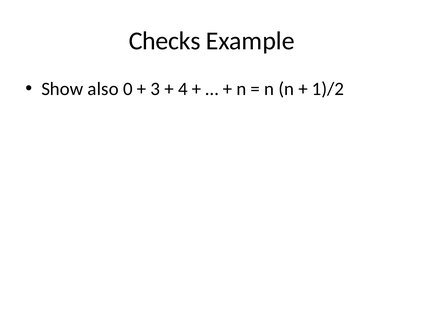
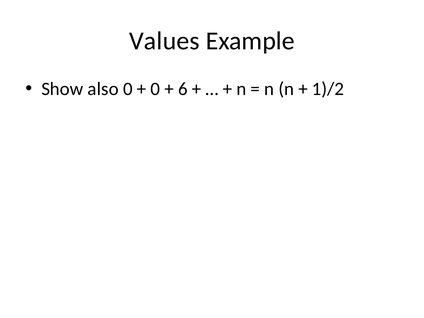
Checks: Checks -> Values (164, 41)
3: 3 -> 0 (155, 89)
4: 4 -> 6 (183, 89)
